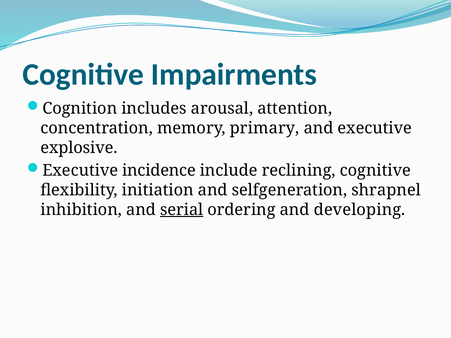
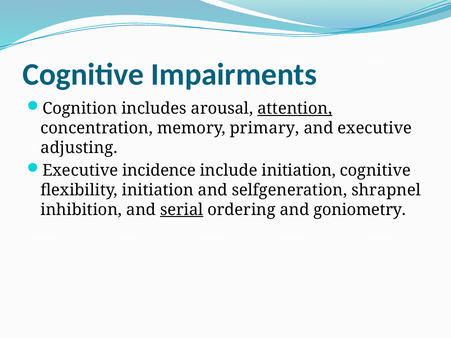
attention underline: none -> present (295, 109)
explosive: explosive -> adjusting (79, 148)
include reclining: reclining -> initiation (299, 171)
developing: developing -> goniometry (360, 210)
